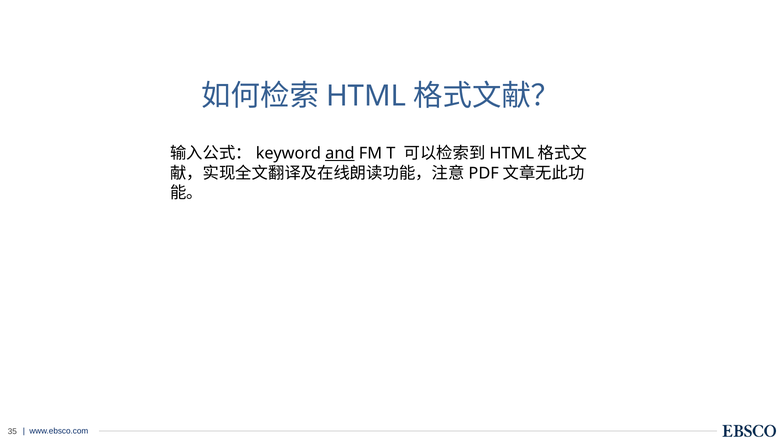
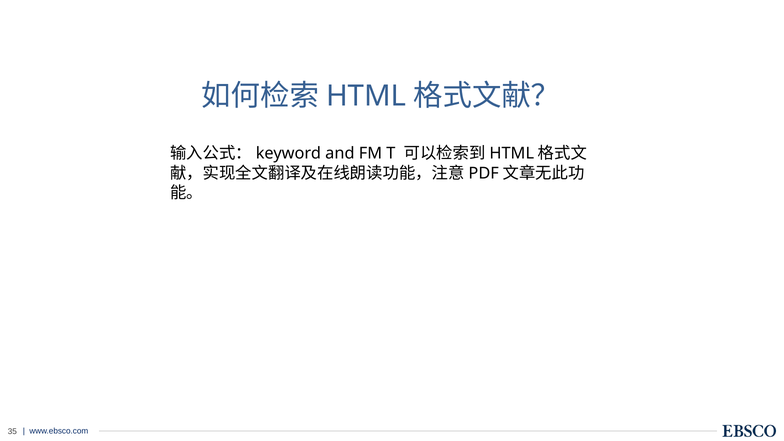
and underline: present -> none (340, 154)
